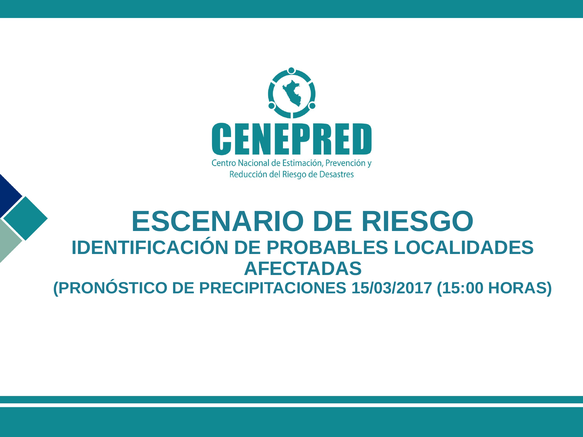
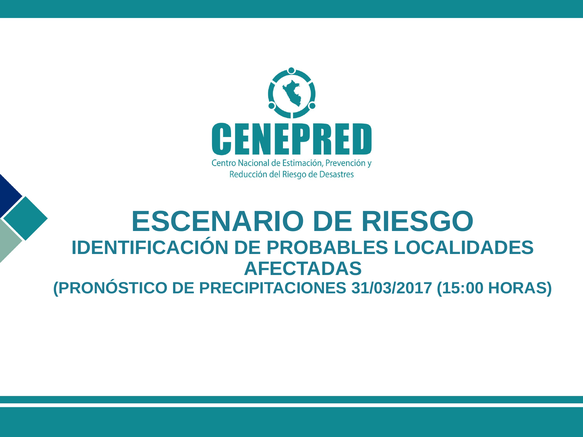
15/03/2017: 15/03/2017 -> 31/03/2017 (392, 288)
